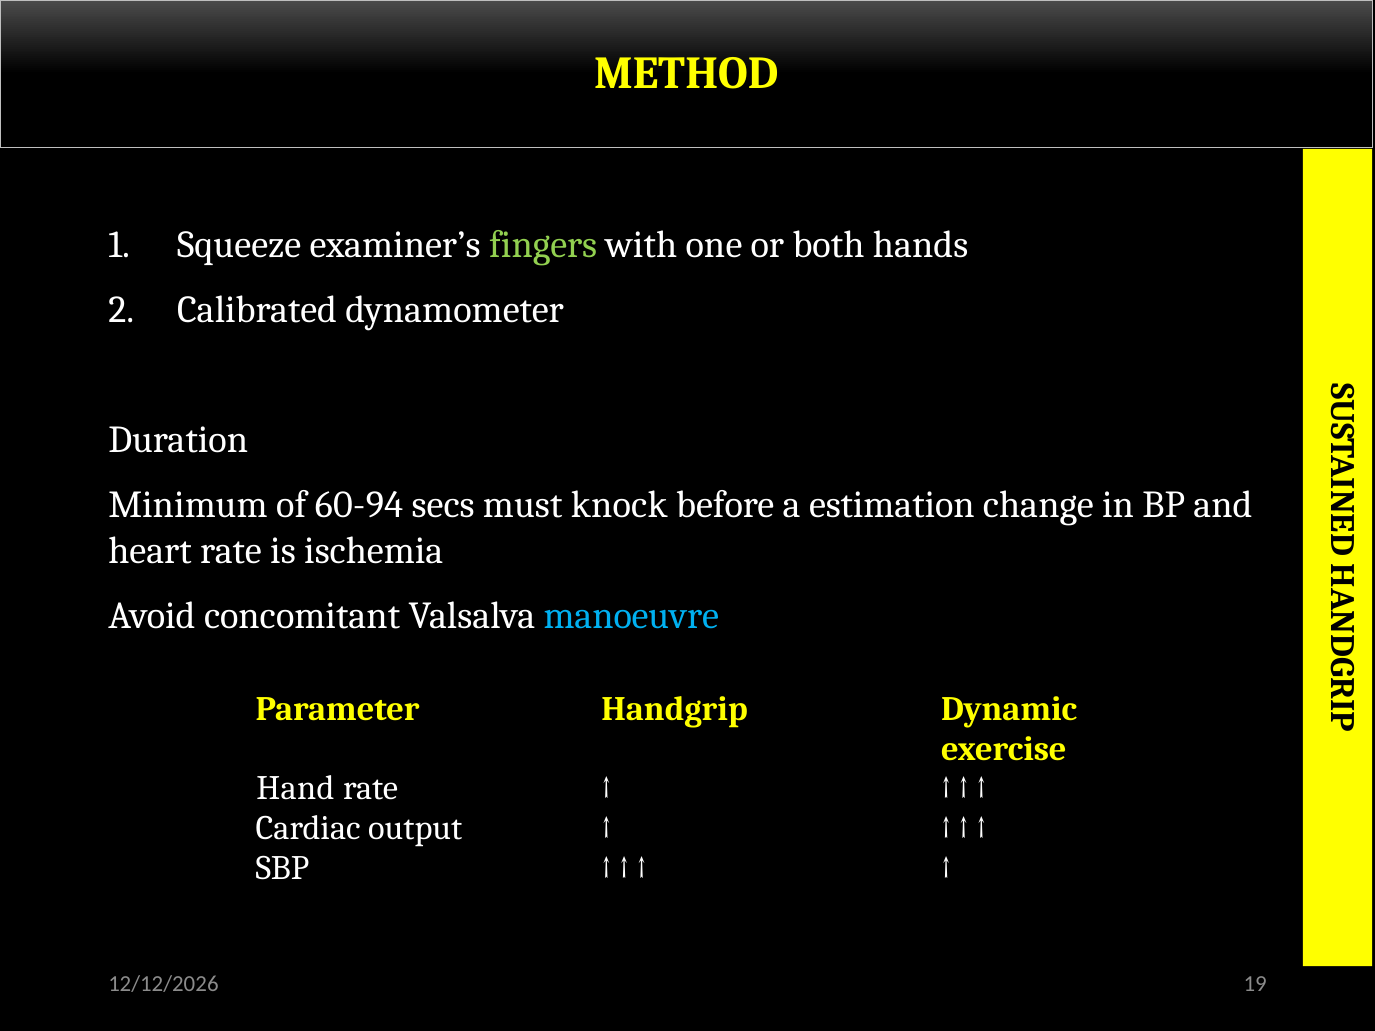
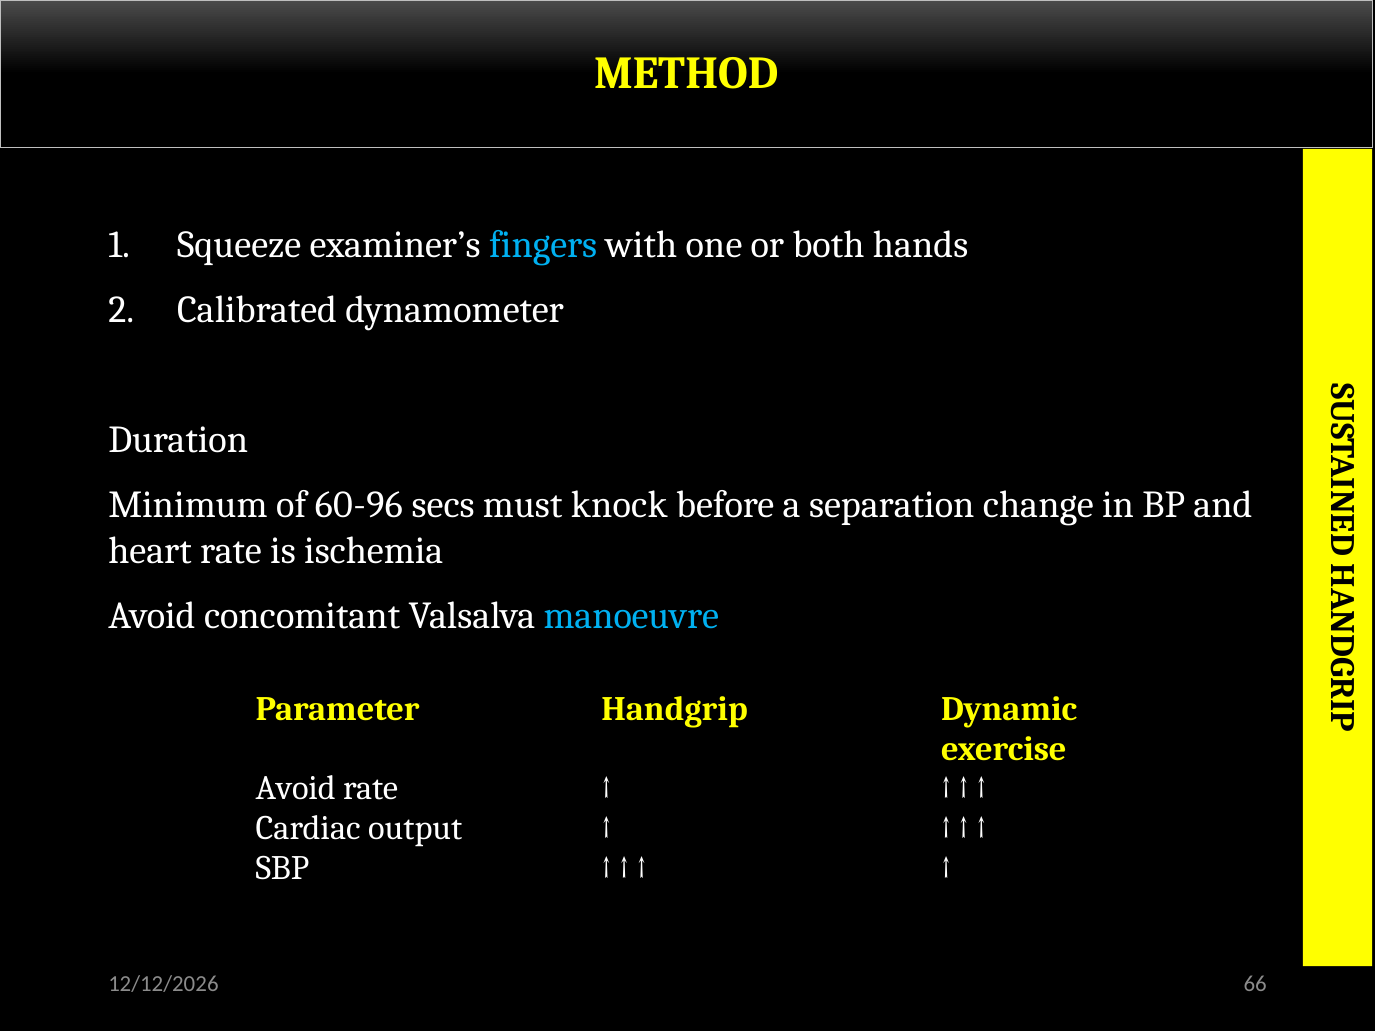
fingers colour: light green -> light blue (543, 245)
60-94: 60-94 -> 60-96 (359, 505)
estimation: estimation -> separation (892, 505)
Hand: Hand -> Avoid (296, 789)
19: 19 -> 66 (1255, 985)
